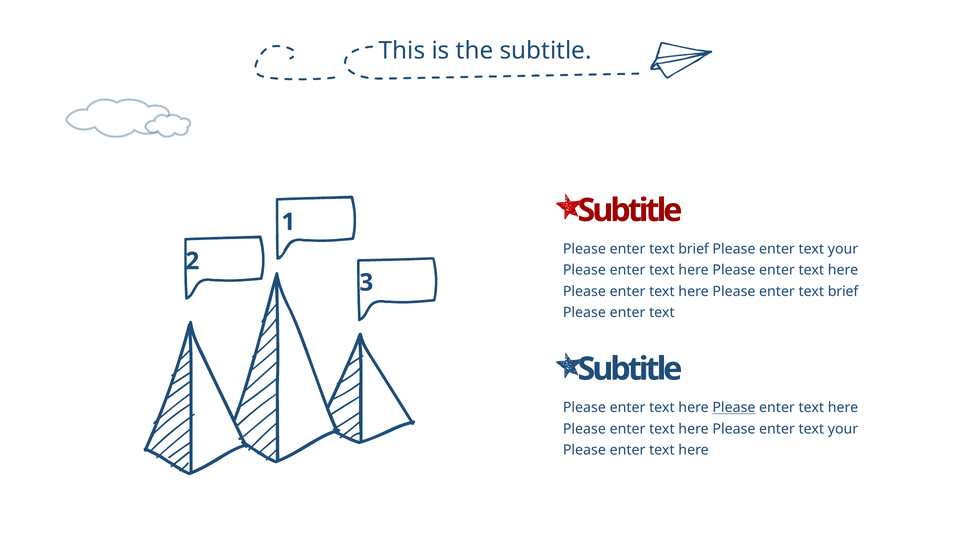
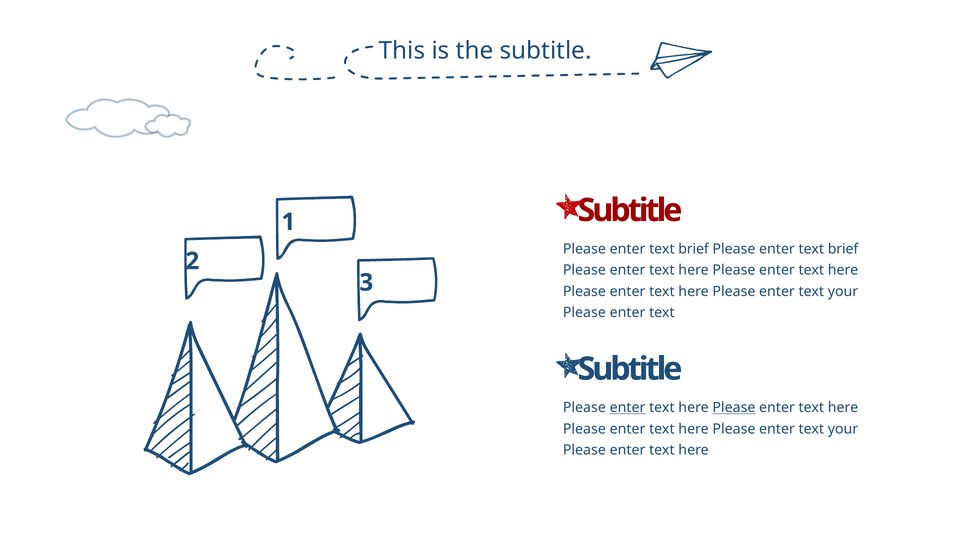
your: your -> brief (843, 249)
brief: brief -> your (843, 291)
enter underline: none -> present (628, 407)
